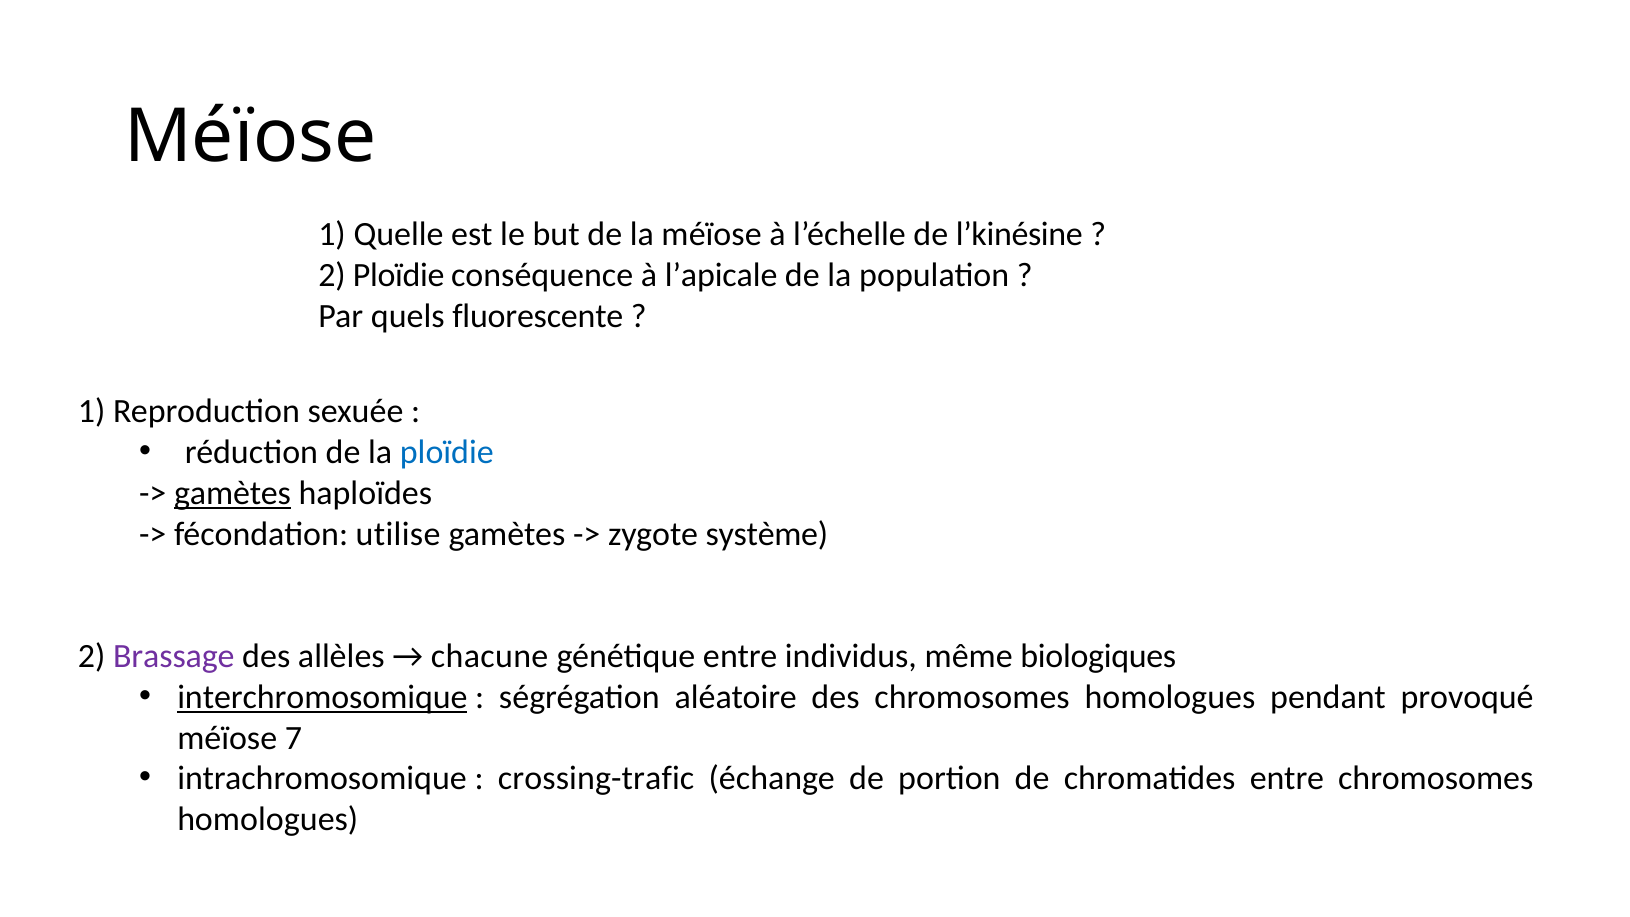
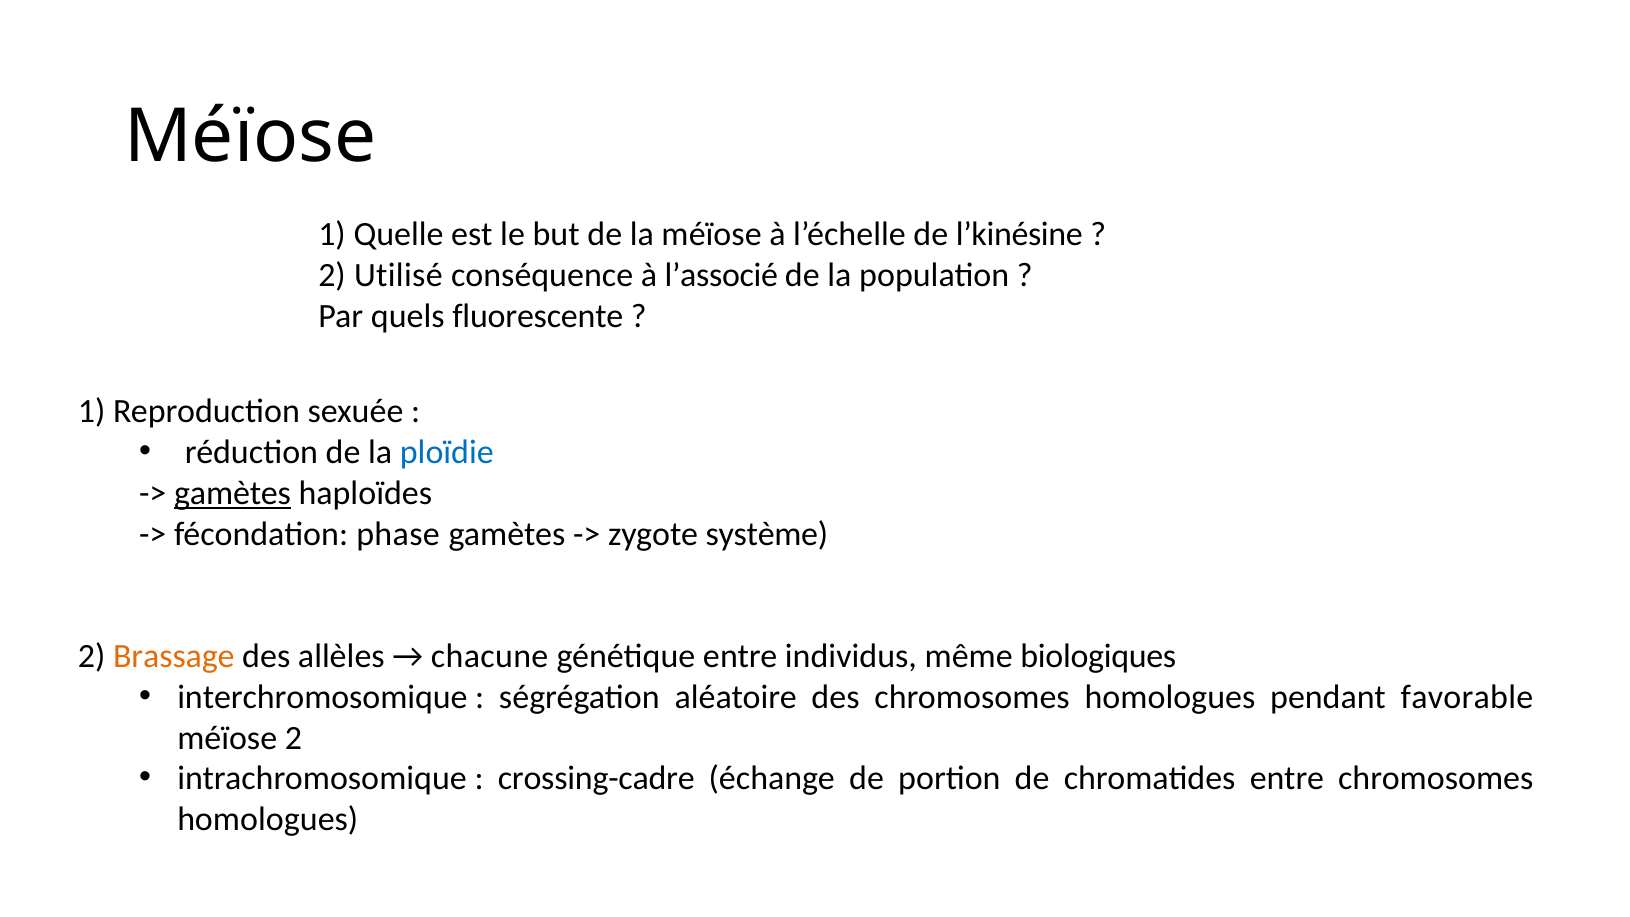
2 Ploïdie: Ploïdie -> Utilisé (398, 275)
l’apicale: l’apicale -> l’associé (721, 275)
utilise: utilise -> phase (398, 534)
Brassage colour: purple -> orange (174, 656)
interchromosomique underline: present -> none (322, 697)
provoqué: provoqué -> favorable (1467, 697)
méïose 7: 7 -> 2 (294, 738)
crossing-trafic: crossing-trafic -> crossing-cadre (596, 778)
